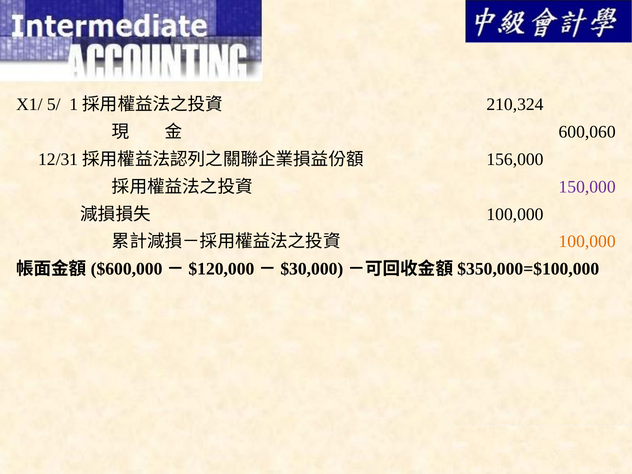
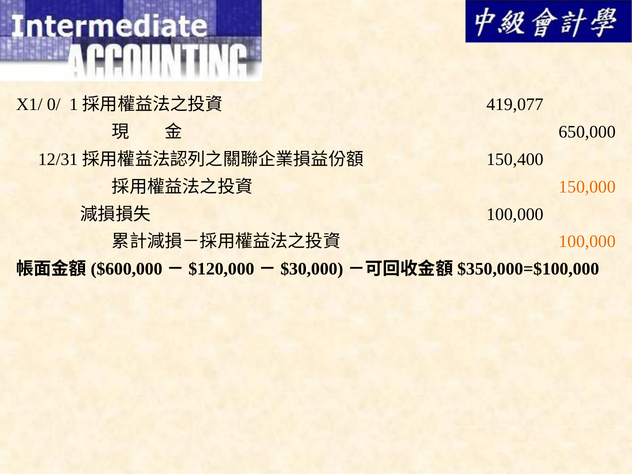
5/: 5/ -> 0/ (54, 105)
210,324: 210,324 -> 419,077 (515, 105)
600,060: 600,060 -> 650,000 (587, 132)
156,000: 156,000 -> 150,400 (515, 159)
150,000 colour: purple -> orange (587, 187)
